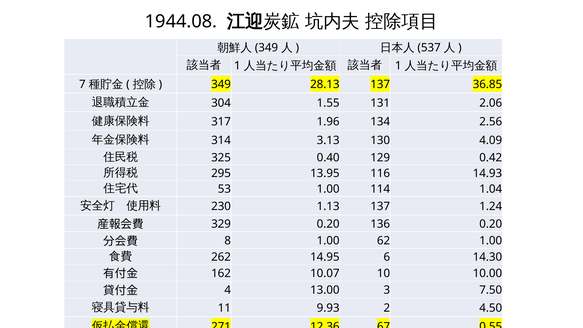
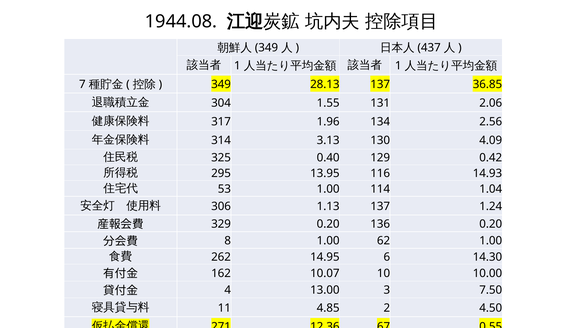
537: 537 -> 437 (429, 48)
230: 230 -> 306 (221, 206)
9.93: 9.93 -> 4.85 (328, 308)
